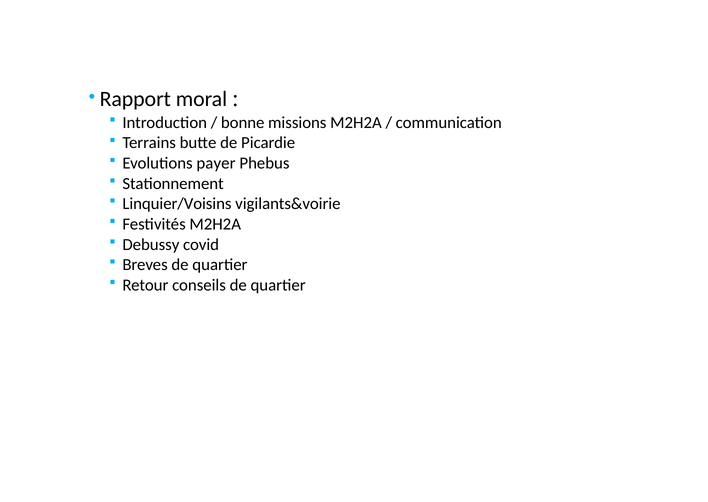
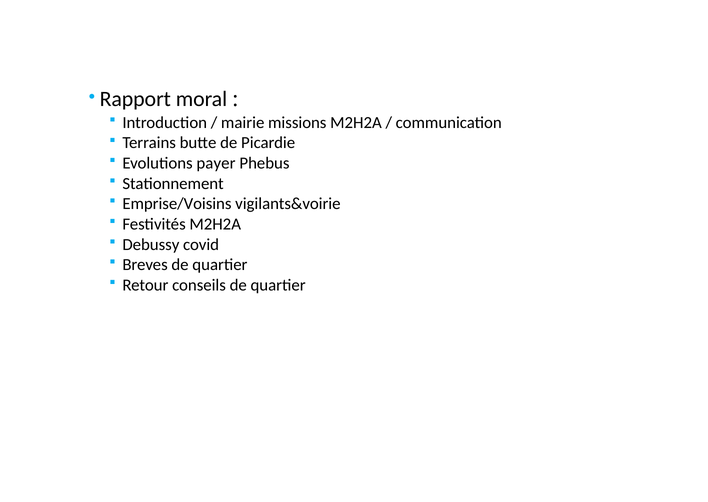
bonne: bonne -> mairie (243, 122)
Linquier/Voisins: Linquier/Voisins -> Emprise/Voisins (177, 204)
